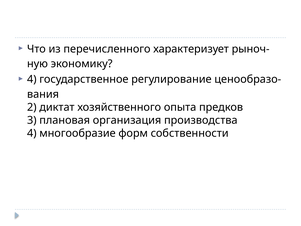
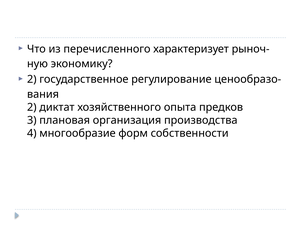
4: 4 -> 2 (32, 79)
